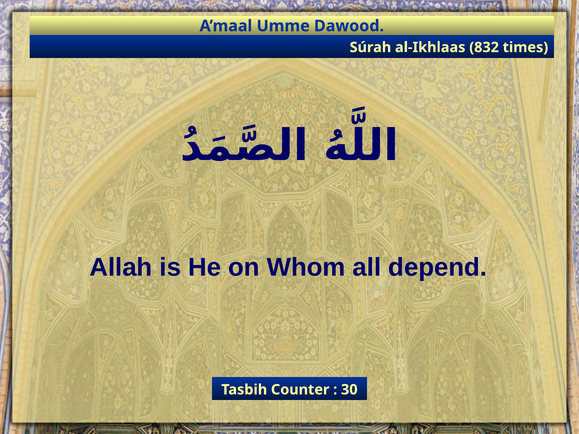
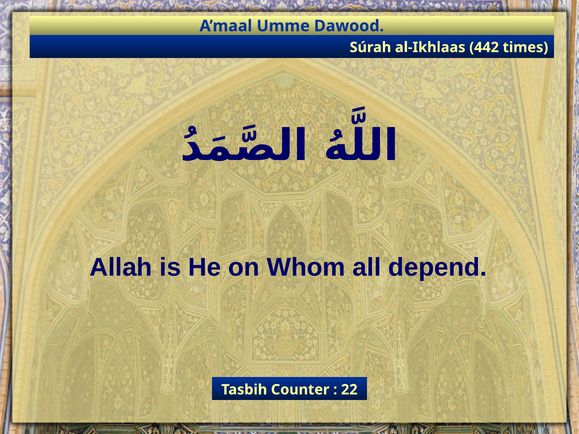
832: 832 -> 442 (484, 47)
30: 30 -> 22 (349, 390)
